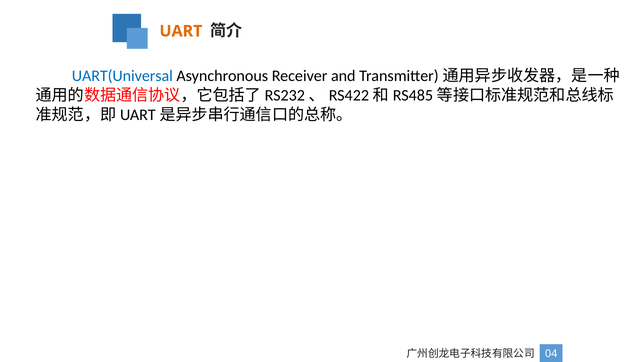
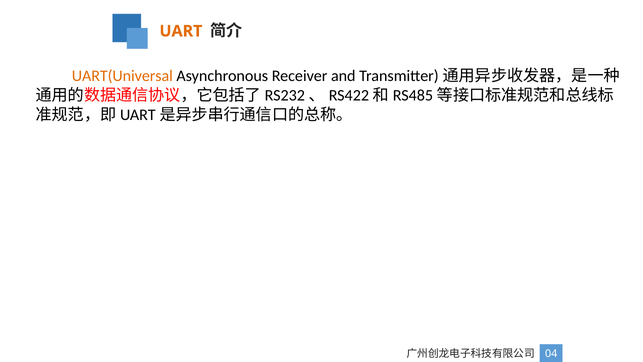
UART(Universal colour: blue -> orange (122, 76)
